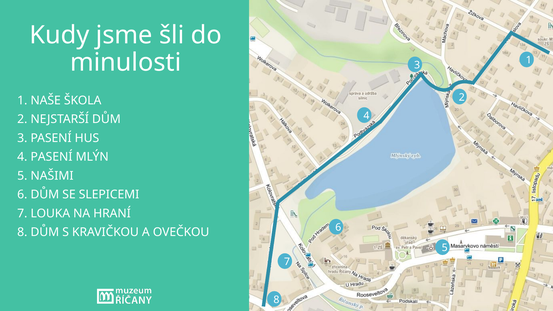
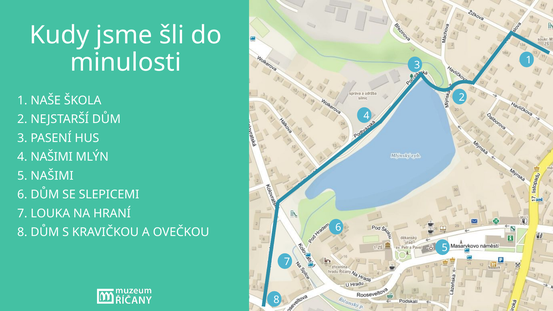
4 PASENÍ: PASENÍ -> NAŠIMI (52, 157)
